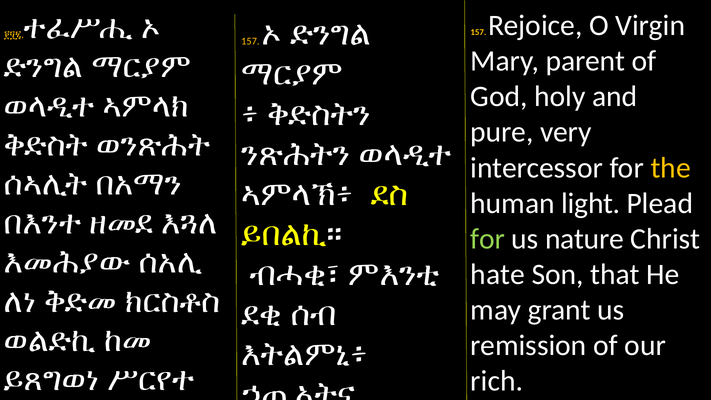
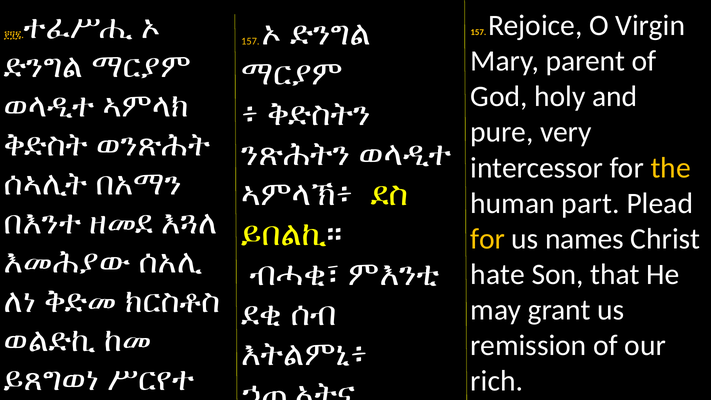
light: light -> part (591, 203)
for colour: light green -> yellow (488, 239)
nature: nature -> names (585, 239)
